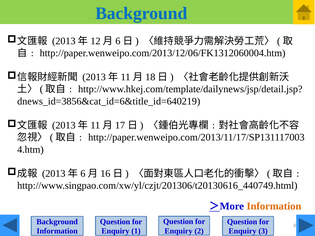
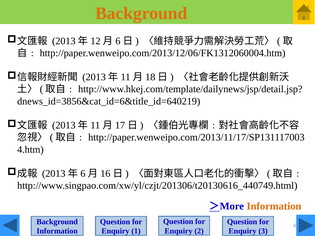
Background colour: blue -> orange (141, 13)
